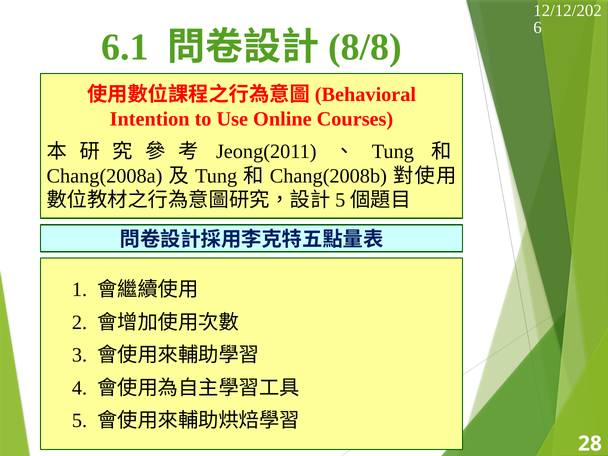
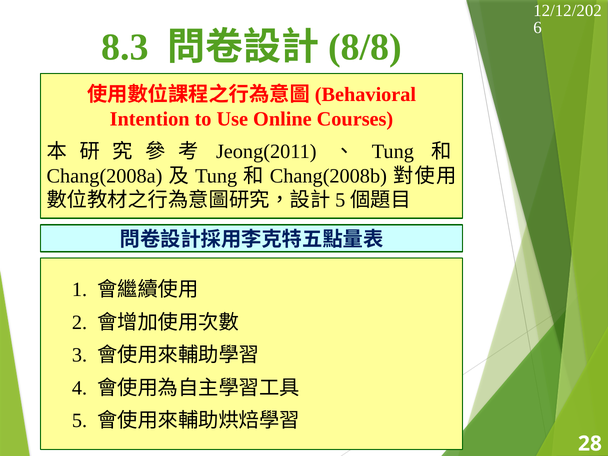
6.1: 6.1 -> 8.3 (125, 47)
